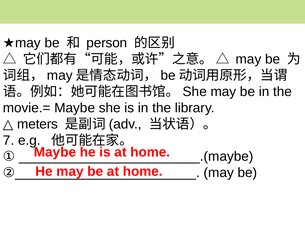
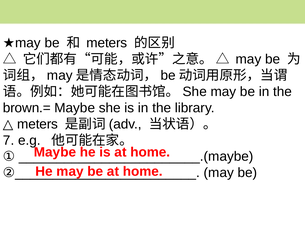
person: person -> meters (107, 43)
movie.=: movie.= -> brown.= (27, 108)
